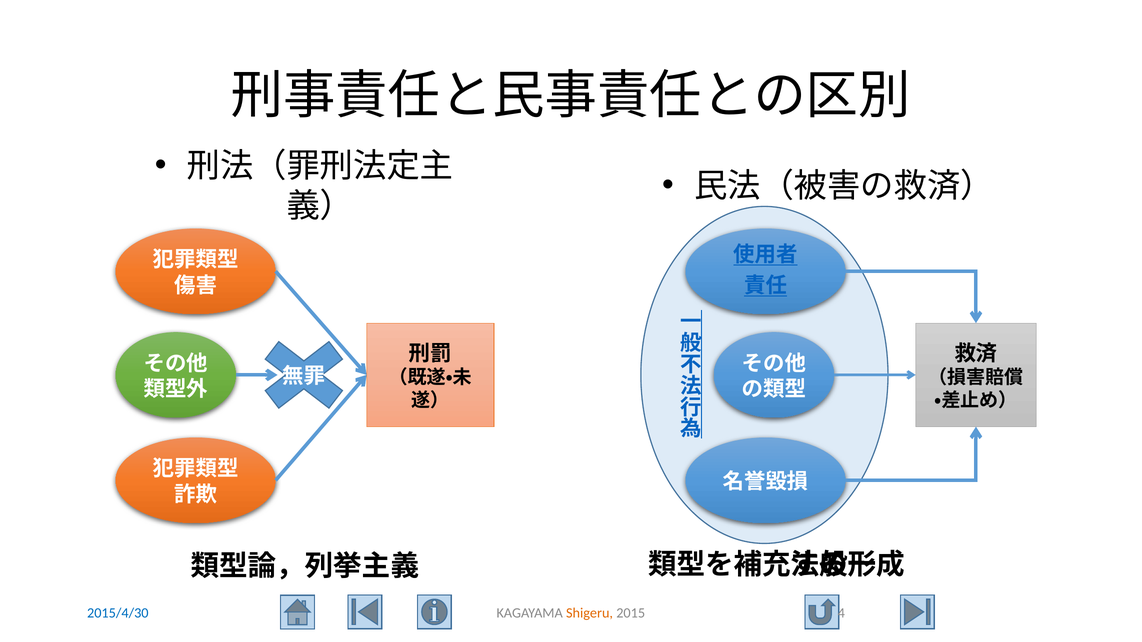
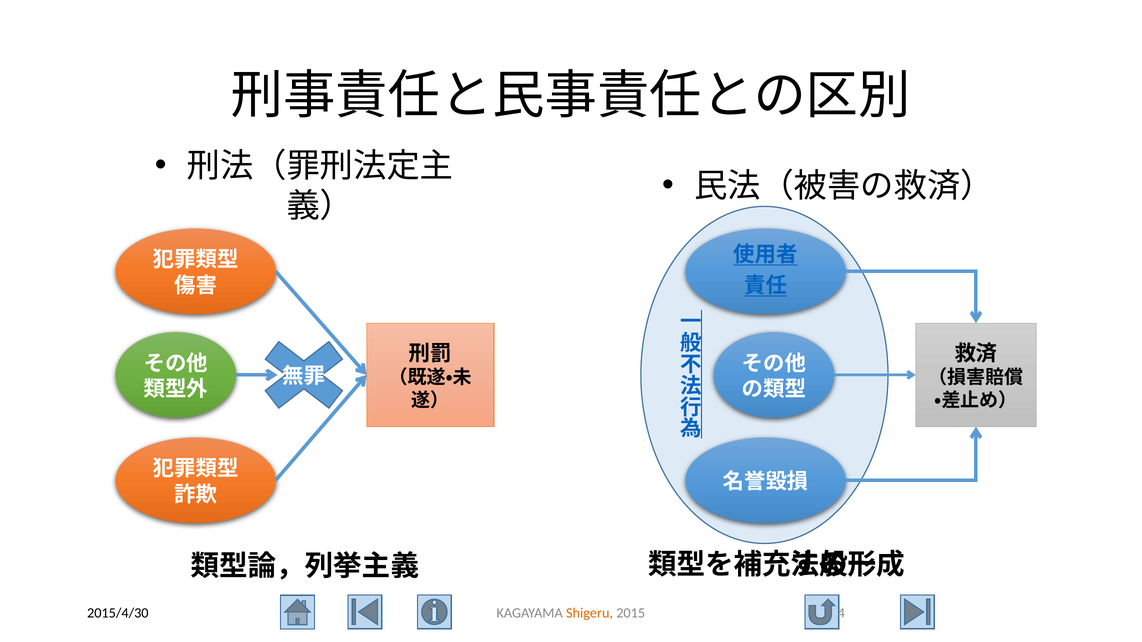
2015/4/30 colour: blue -> black (118, 613)
